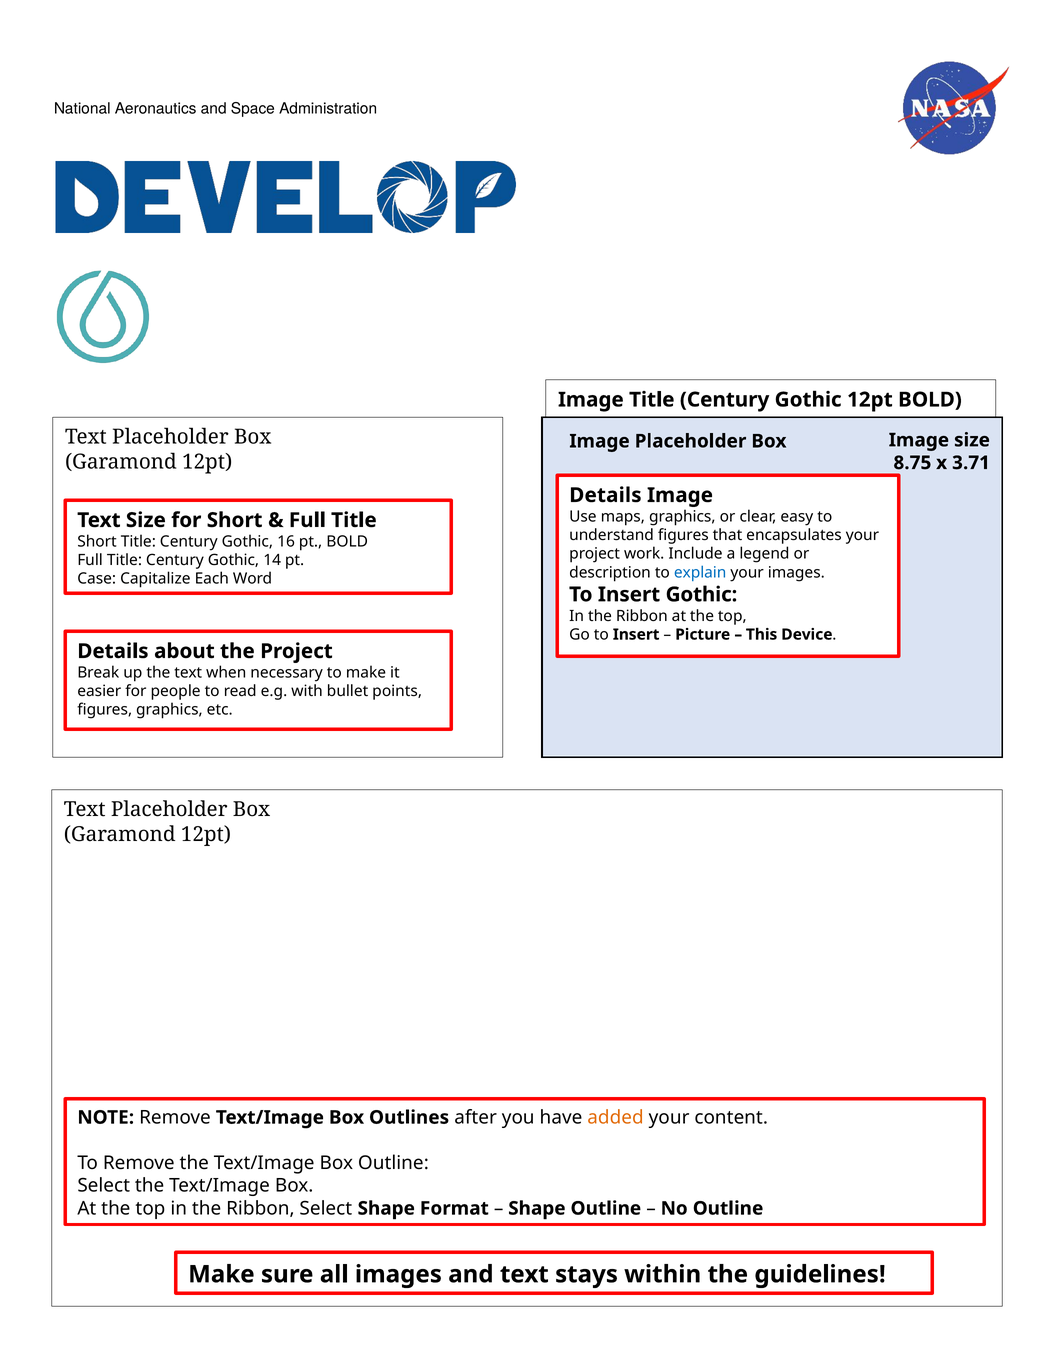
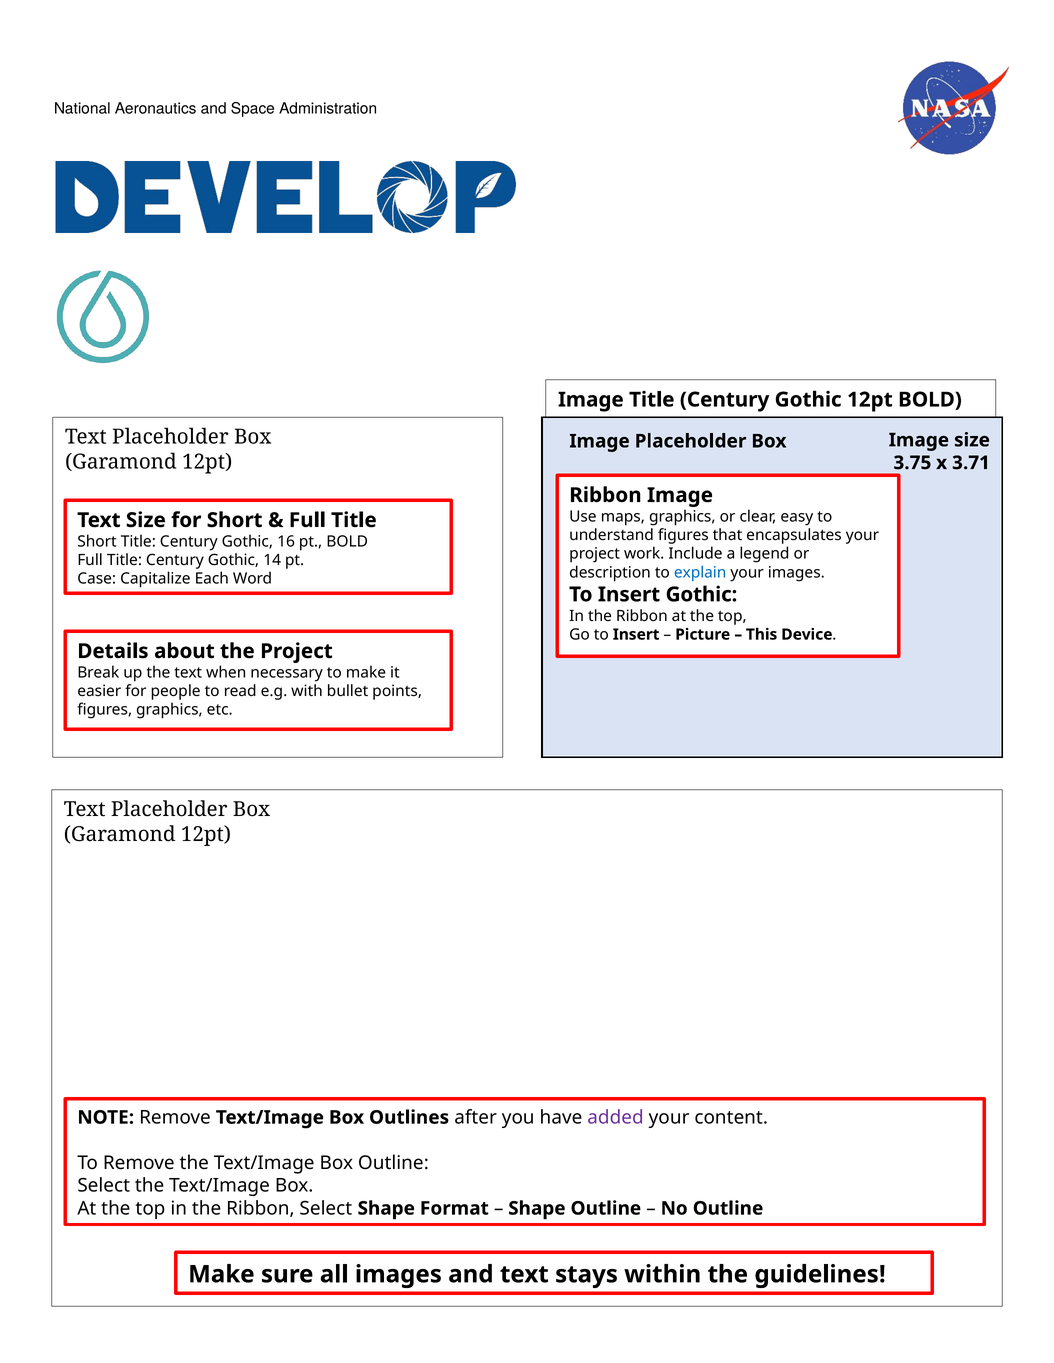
8.75: 8.75 -> 3.75 (912, 463)
Details: Details -> Ribbon (605, 496)
added colour: orange -> purple (615, 1118)
